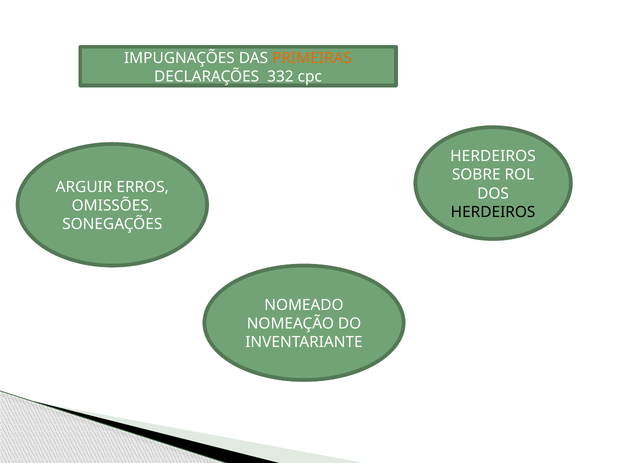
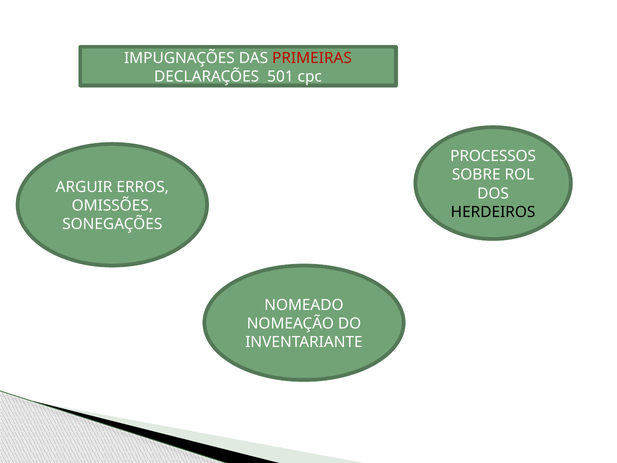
PRIMEIRAS colour: orange -> red (312, 58)
332: 332 -> 501 (280, 76)
HERDEIROS: HERDEIROS -> PROCESSOS (493, 156)
